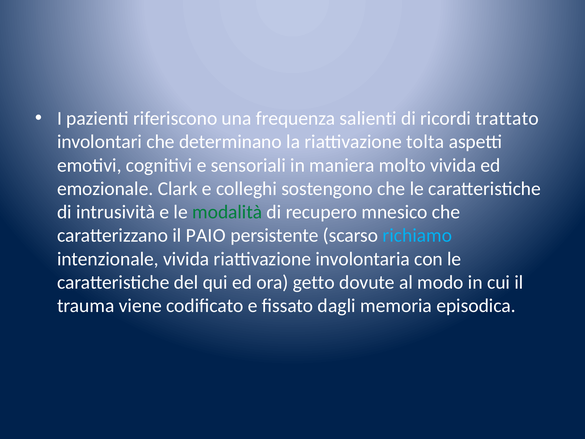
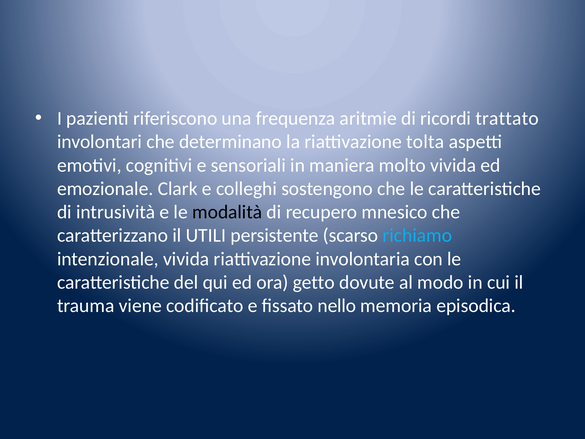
salienti: salienti -> aritmie (368, 118)
modalità colour: green -> black (227, 212)
PAIO: PAIO -> UTILI (206, 235)
dagli: dagli -> nello (337, 306)
